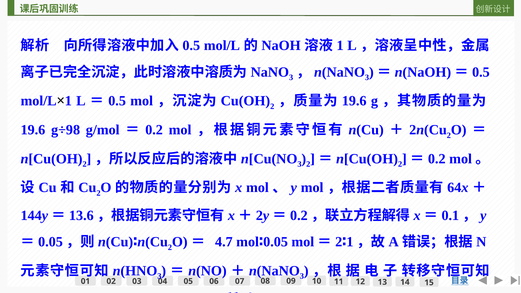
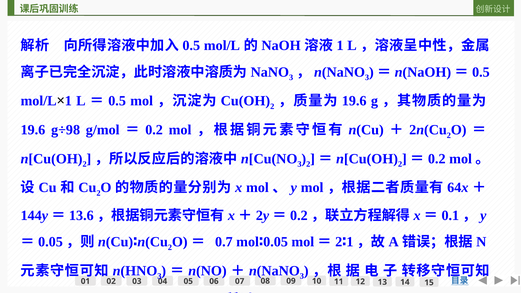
4.7: 4.7 -> 0.7 (224, 242)
